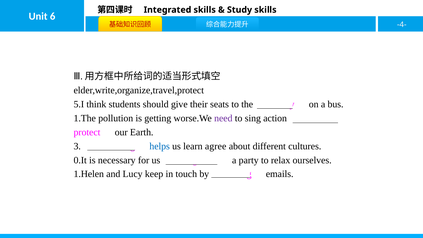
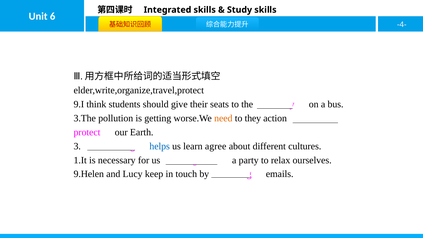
5.I: 5.I -> 9.I (79, 104)
1.The: 1.The -> 3.The (85, 118)
need colour: purple -> orange (223, 118)
sing: sing -> they (253, 118)
0.It: 0.It -> 1.It (80, 160)
1.Helen: 1.Helen -> 9.Helen (89, 174)
